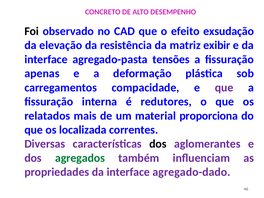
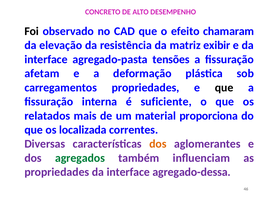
exsudação: exsudação -> chamaram (229, 31)
apenas: apenas -> afetam (42, 73)
carregamentos compacidade: compacidade -> propriedades (146, 88)
que colour: purple -> black (224, 88)
redutores: redutores -> suficiente (166, 102)
dos colour: black -> orange (158, 144)
agregado-dado: agregado-dado -> agregado-dessa (192, 172)
